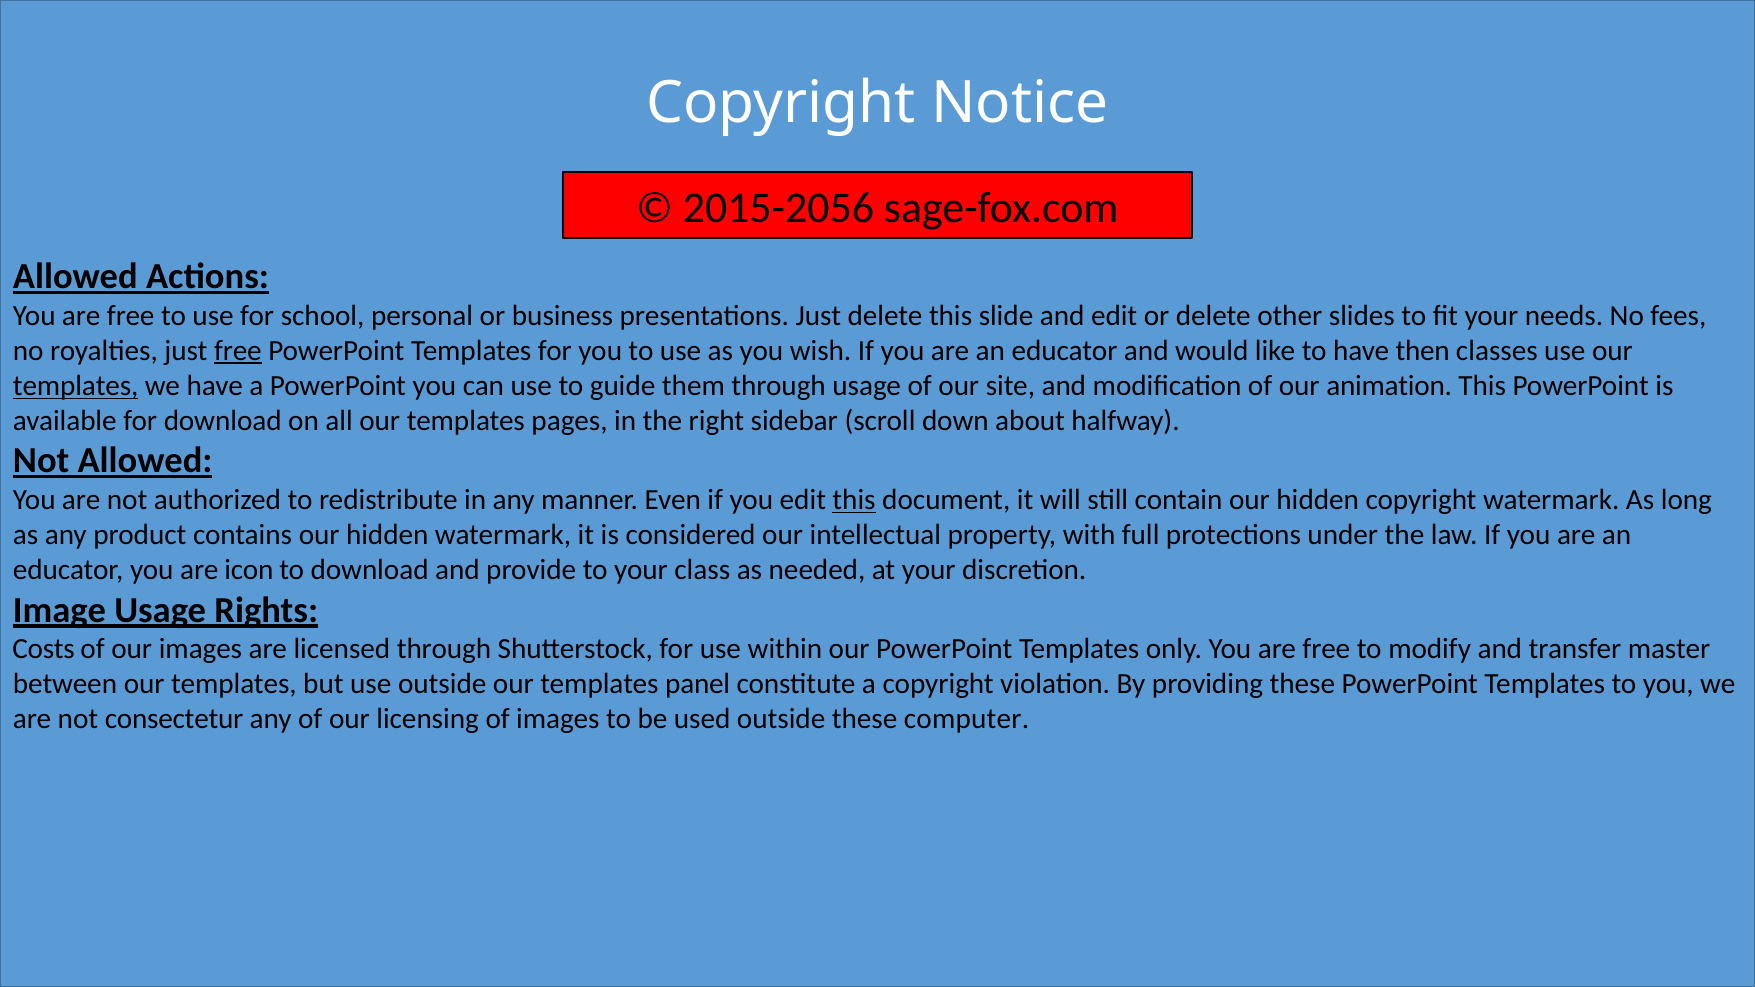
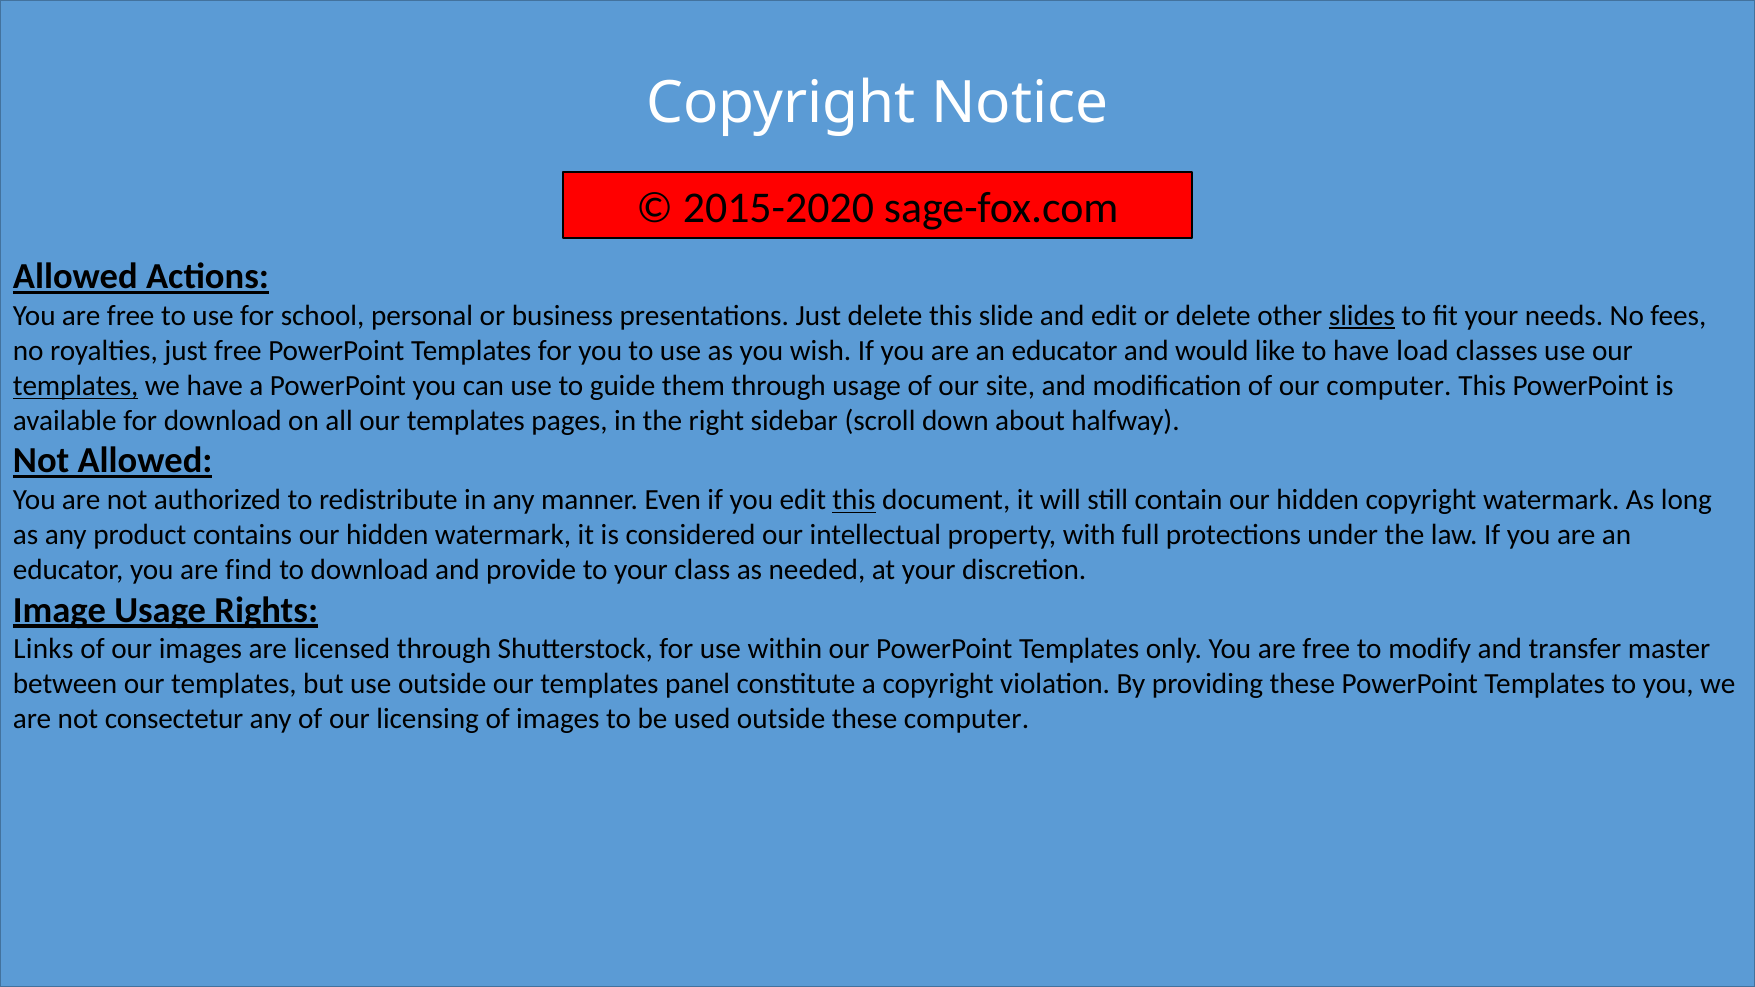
2015-2056: 2015-2056 -> 2015-2020 (778, 208)
slides underline: none -> present (1362, 316)
free underline: present -> none (238, 351)
then: then -> load (1422, 351)
our animation: animation -> computer (1389, 386)
icon: icon -> find (249, 570)
Costs: Costs -> Links (43, 649)
